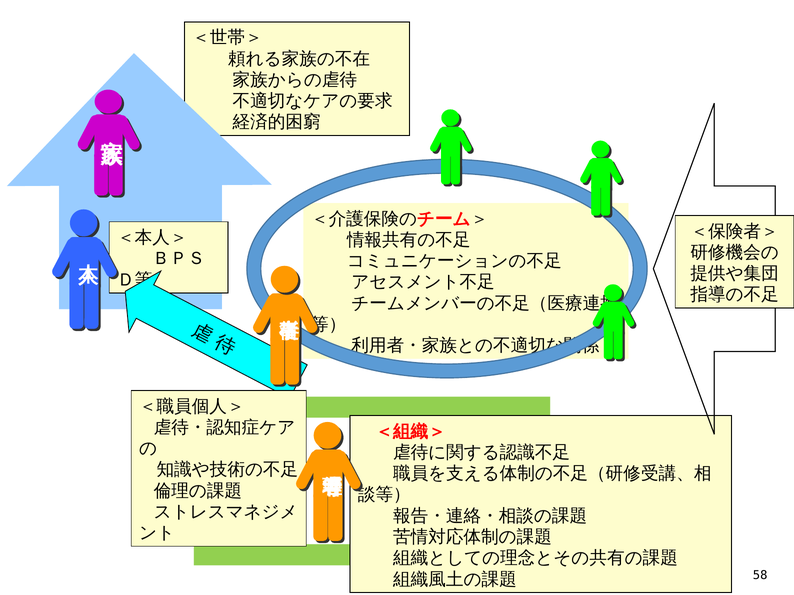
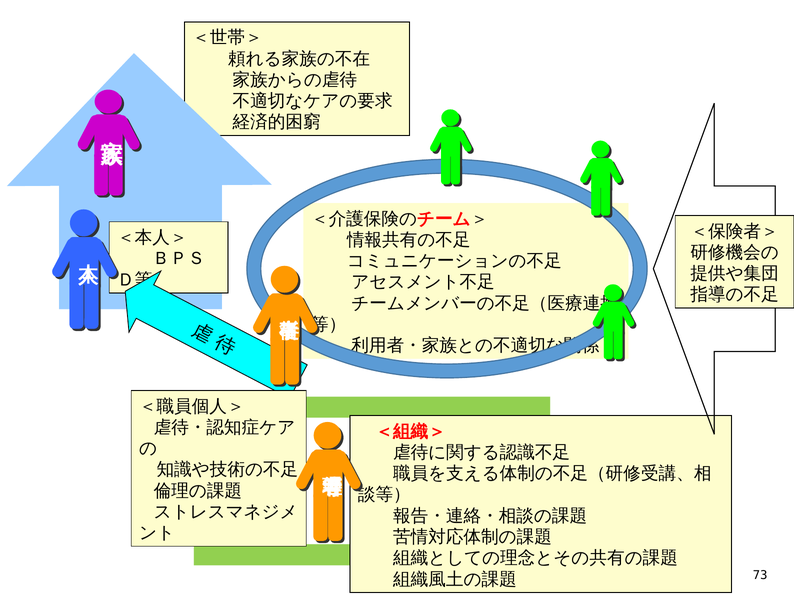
58: 58 -> 73 (760, 576)
